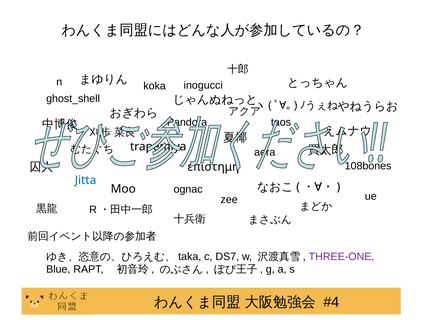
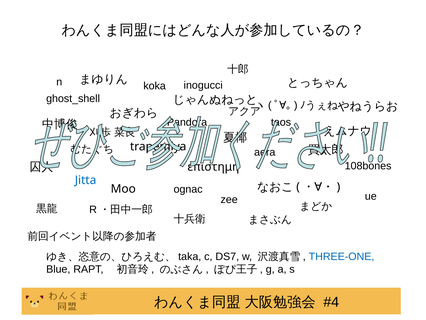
THREE-ONE colour: purple -> blue (342, 256)
